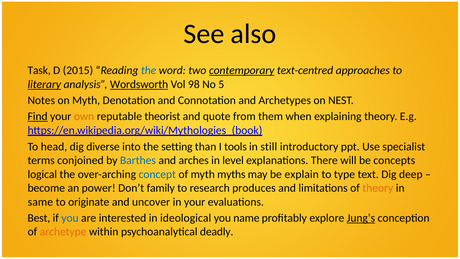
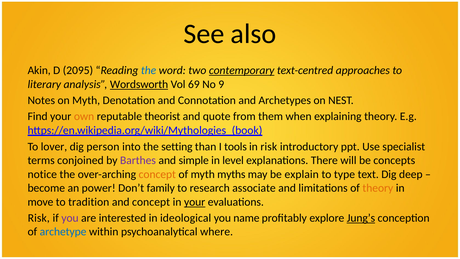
Task: Task -> Akin (39, 70)
2015: 2015 -> 2095 (78, 70)
literary underline: present -> none (44, 84)
98: 98 -> 69 (194, 84)
5: 5 -> 9 (221, 84)
Find underline: present -> none (38, 116)
head: head -> lover (54, 147)
diverse: diverse -> person (103, 147)
in still: still -> risk (269, 147)
Barthes colour: blue -> purple (138, 160)
arches: arches -> simple (194, 160)
logical: logical -> notice (42, 174)
concept colour: blue -> orange (157, 174)
produces: produces -> associate (254, 188)
same: same -> move (40, 202)
originate: originate -> tradition (89, 202)
and uncover: uncover -> concept (151, 202)
your underline: none -> present (195, 202)
Best: Best -> Risk (39, 218)
you colour: blue -> purple (70, 218)
archetype colour: orange -> blue (63, 232)
deadly: deadly -> where (217, 232)
